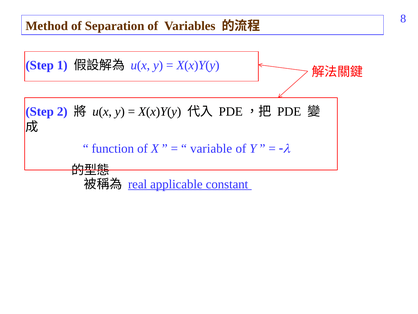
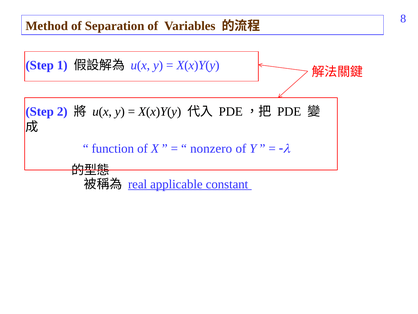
variable: variable -> nonzero (211, 148)
